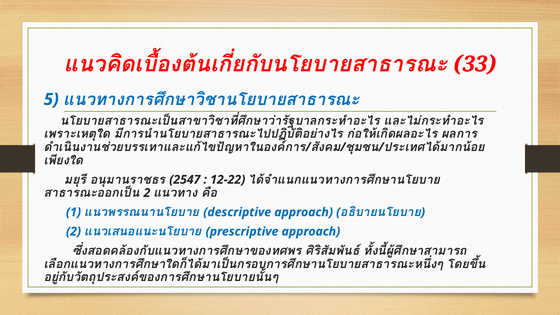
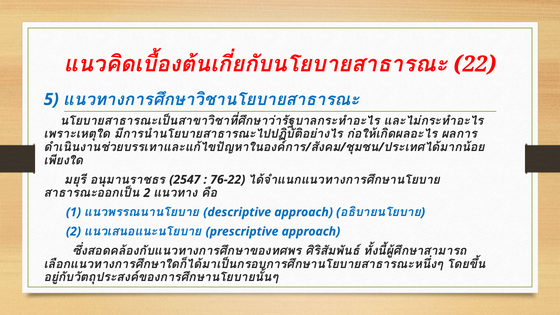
33: 33 -> 22 (475, 64)
12-22: 12-22 -> 76-22 (228, 180)
